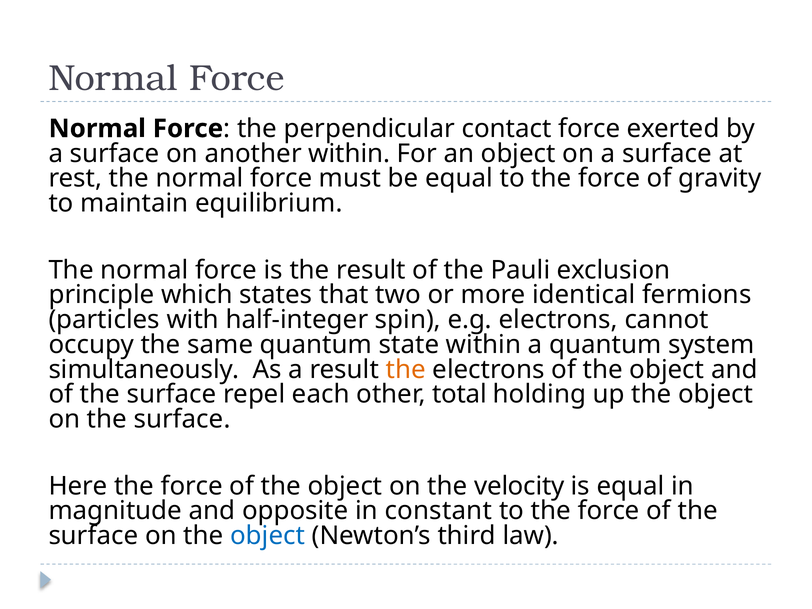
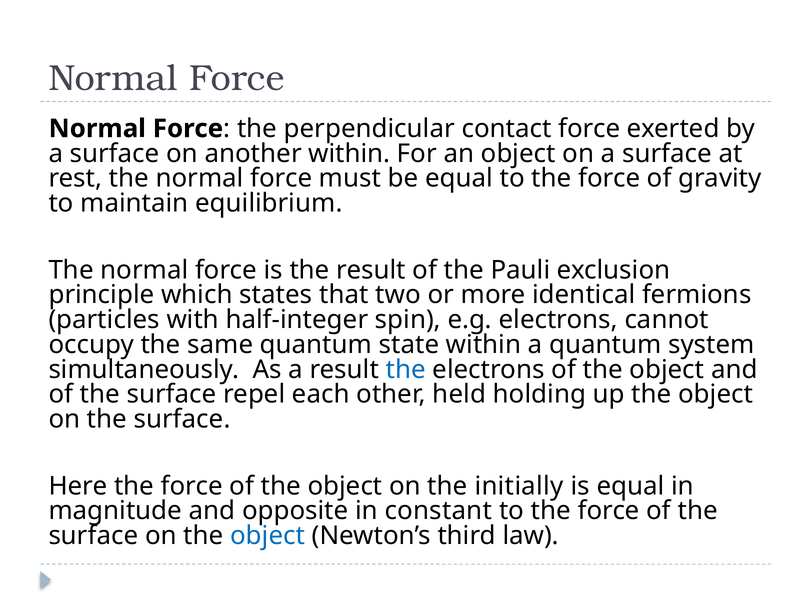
the colour: orange -> blue (406, 369)
total: total -> held (459, 394)
velocity: velocity -> initially (519, 486)
